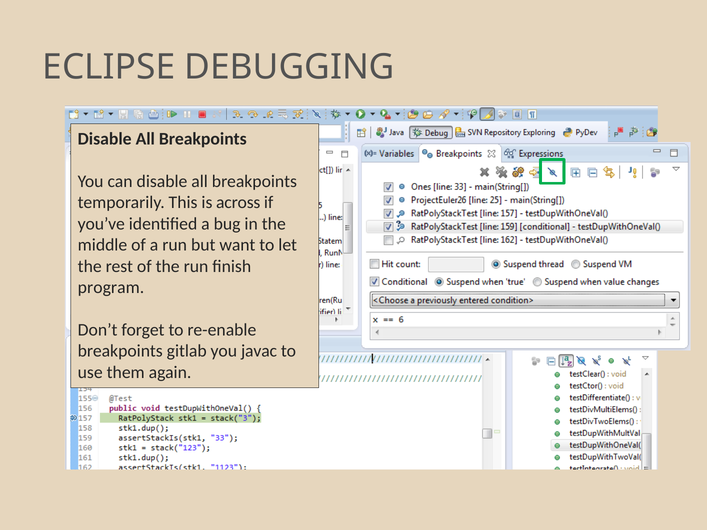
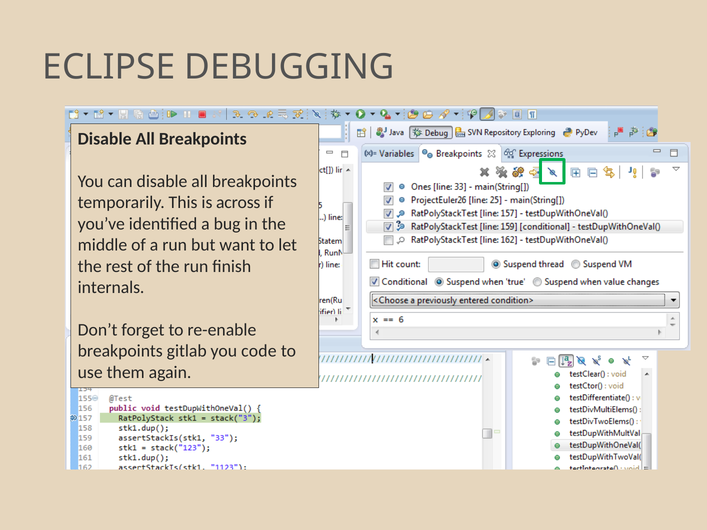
program: program -> internals (111, 288)
javac: javac -> code (259, 351)
